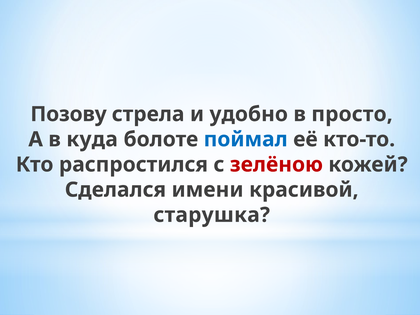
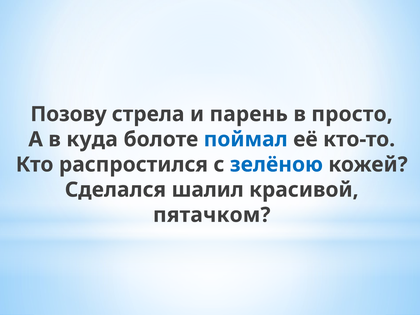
удобно: удобно -> парень (249, 114)
зелёною colour: red -> blue (276, 165)
имени: имени -> шалил (208, 190)
старушка: старушка -> пятачком (212, 215)
